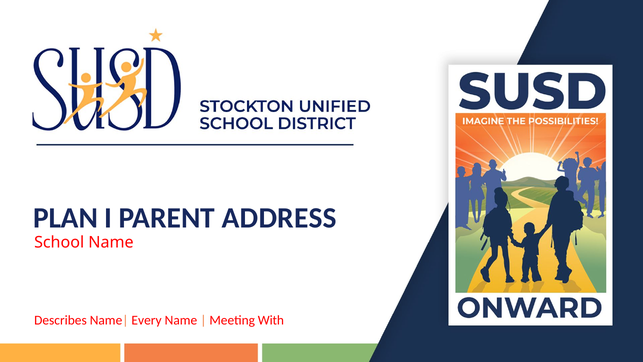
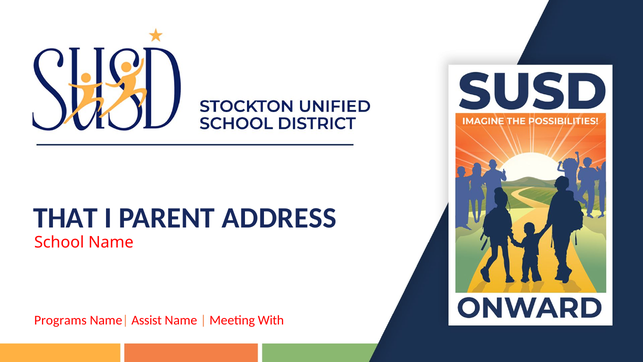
PLAN: PLAN -> THAT (66, 218)
Describes: Describes -> Programs (60, 320)
Every: Every -> Assist (147, 320)
